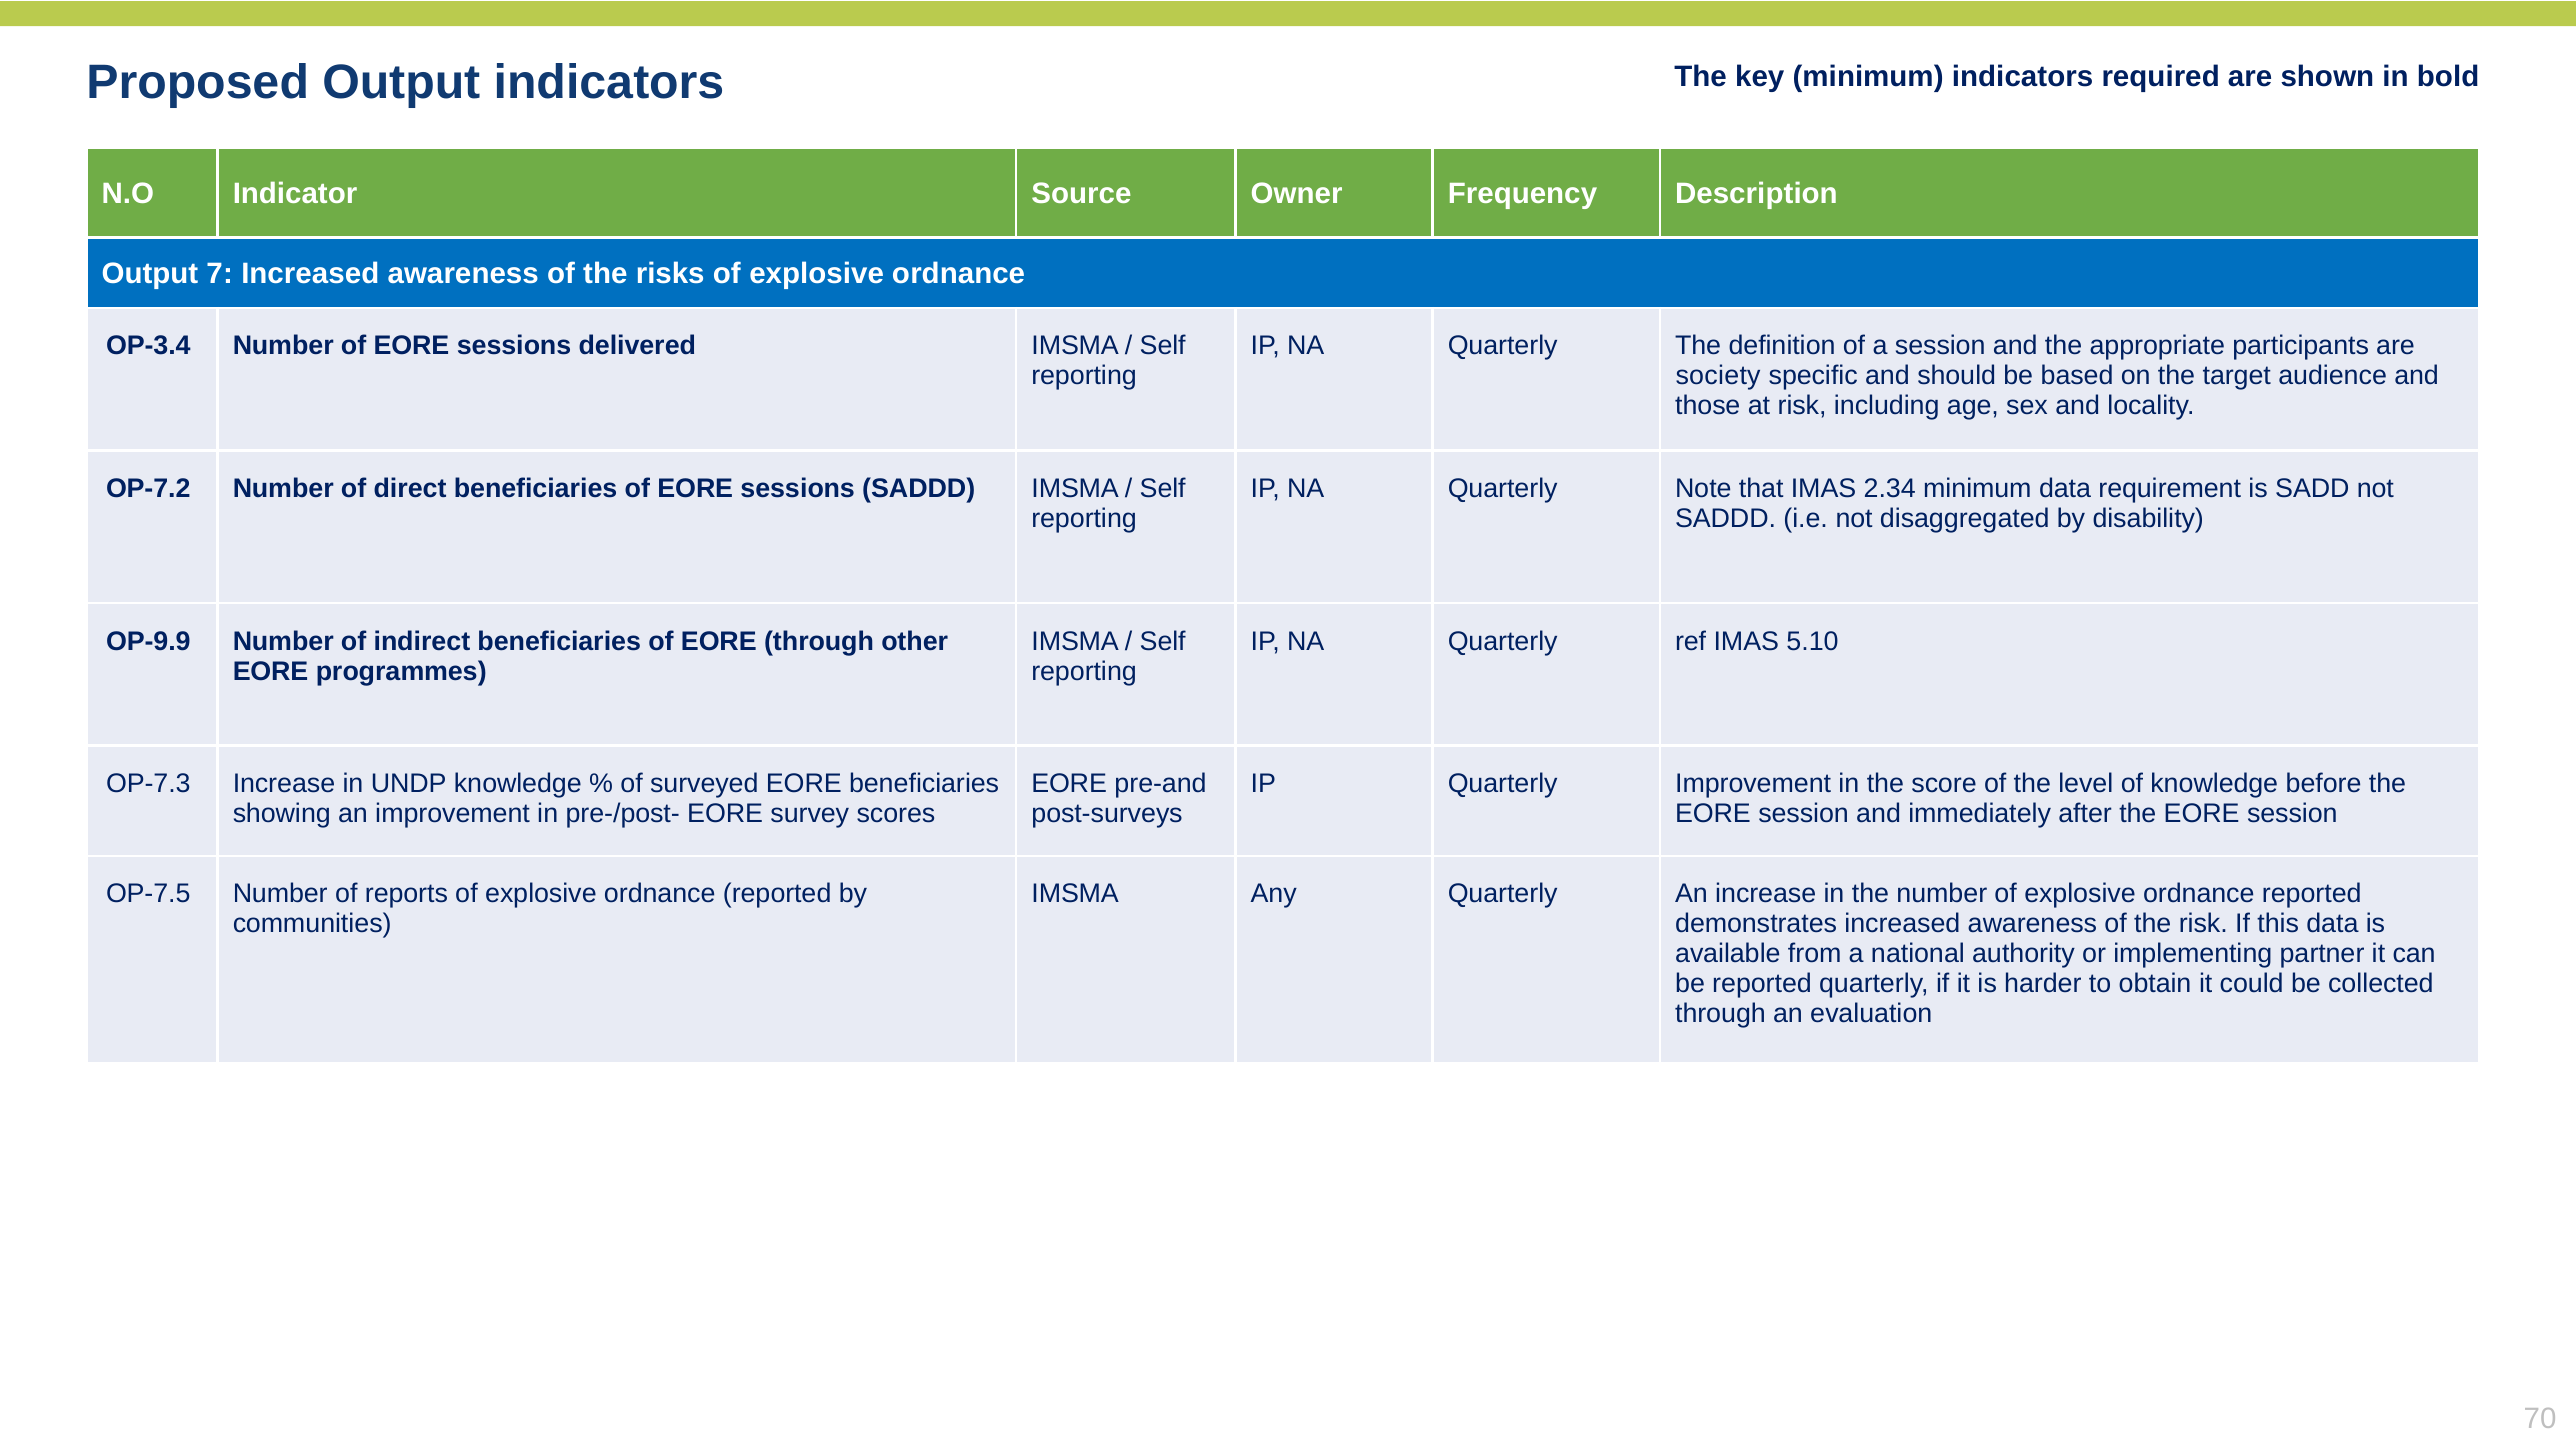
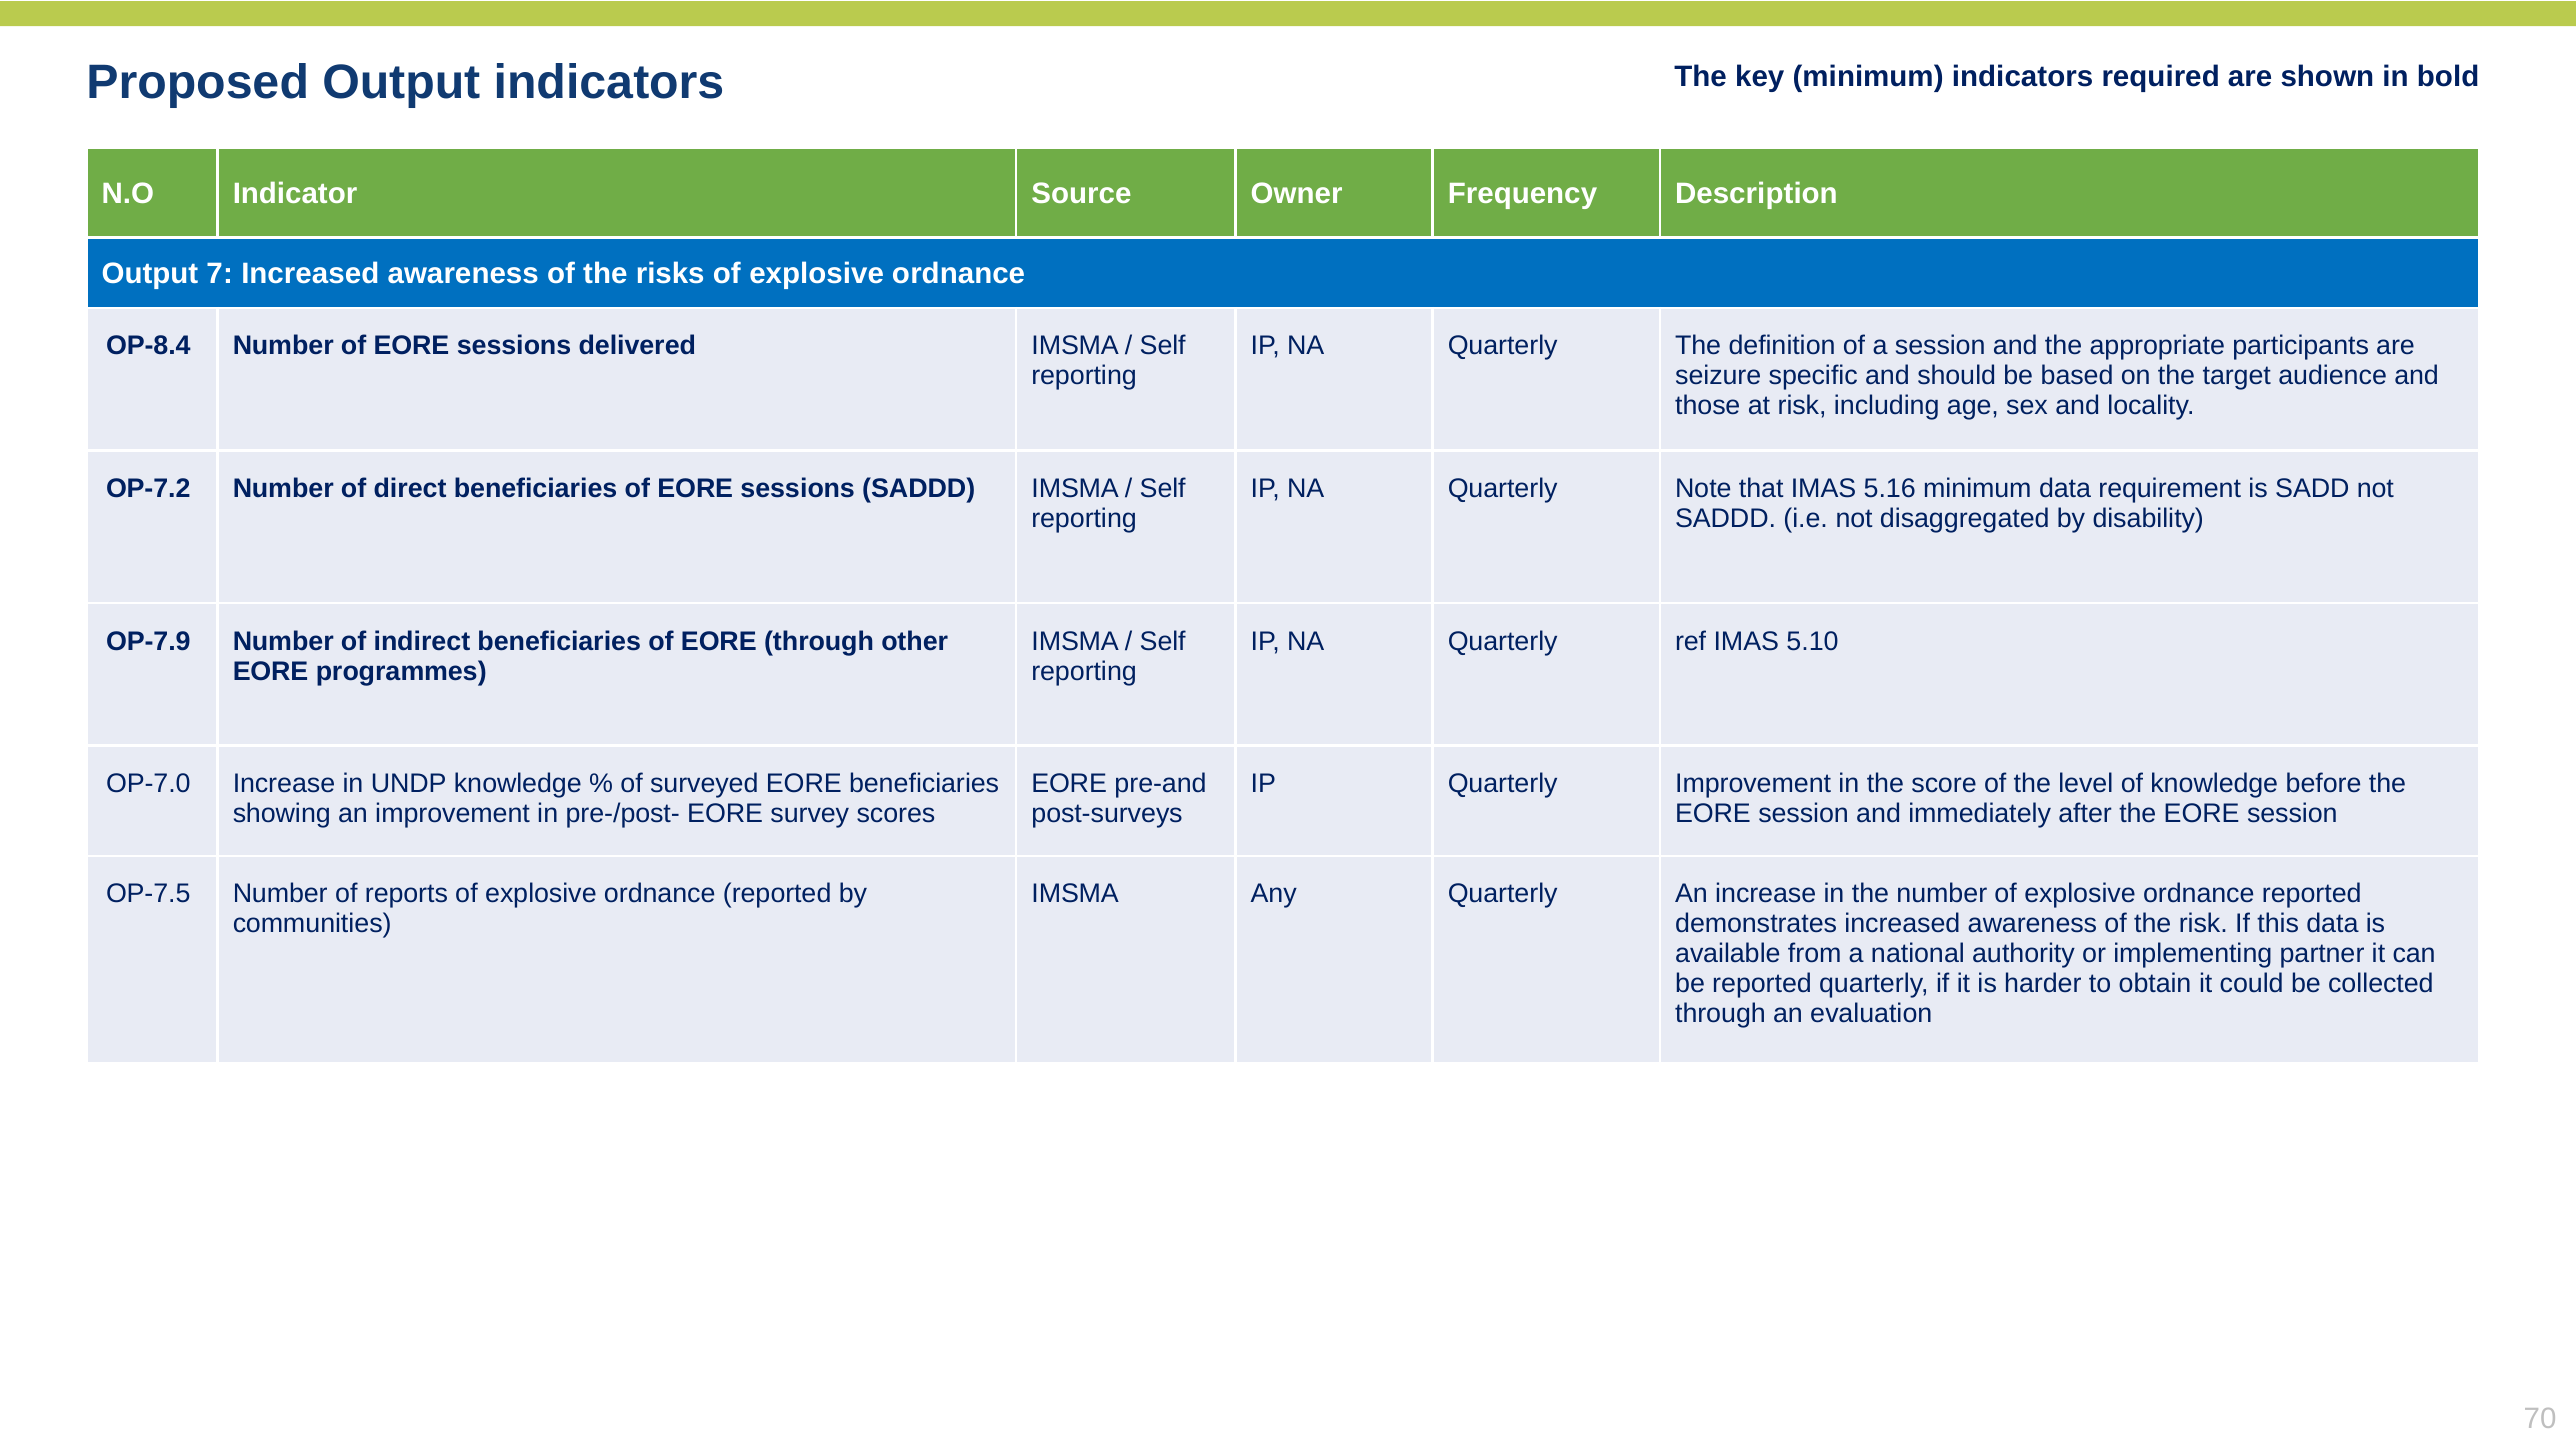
OP-3.4: OP-3.4 -> OP-8.4 (148, 346)
society: society -> seizure (1718, 376)
2.34: 2.34 -> 5.16 (1890, 489)
OP-9.9: OP-9.9 -> OP-7.9 (148, 641)
OP-7.3: OP-7.3 -> OP-7.0 (148, 784)
